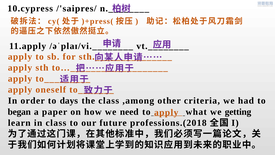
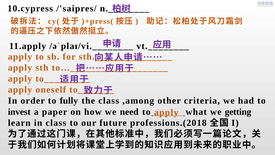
days: days -> fully (69, 101)
began: began -> invest (19, 112)
